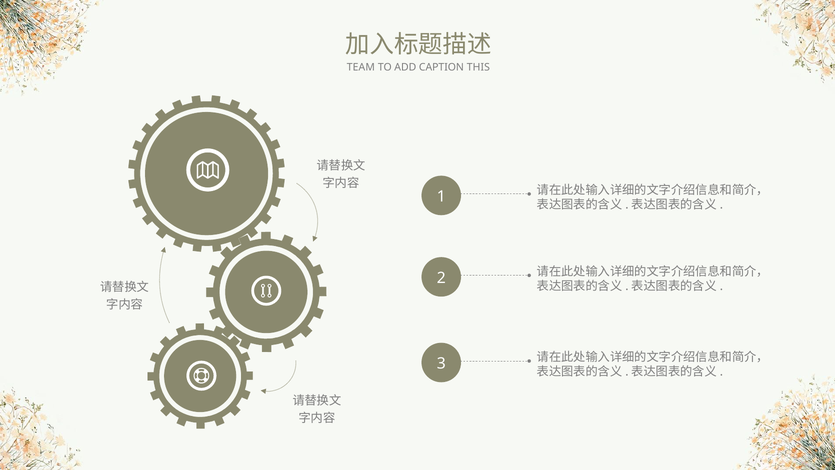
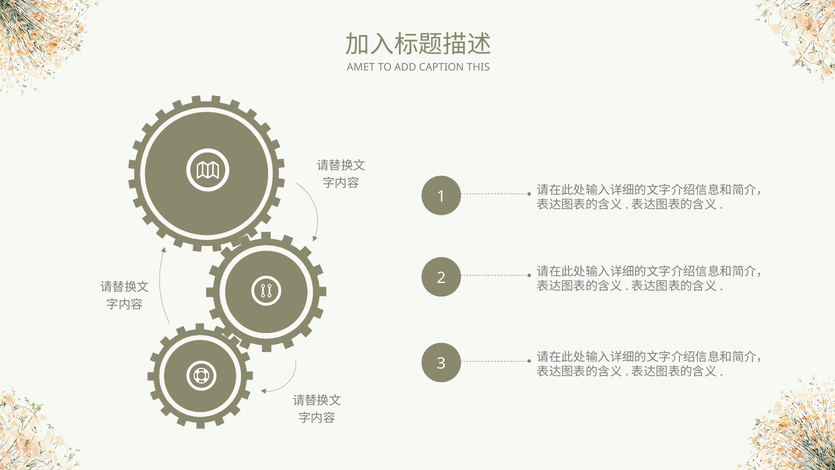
TEAM: TEAM -> AMET (361, 67)
